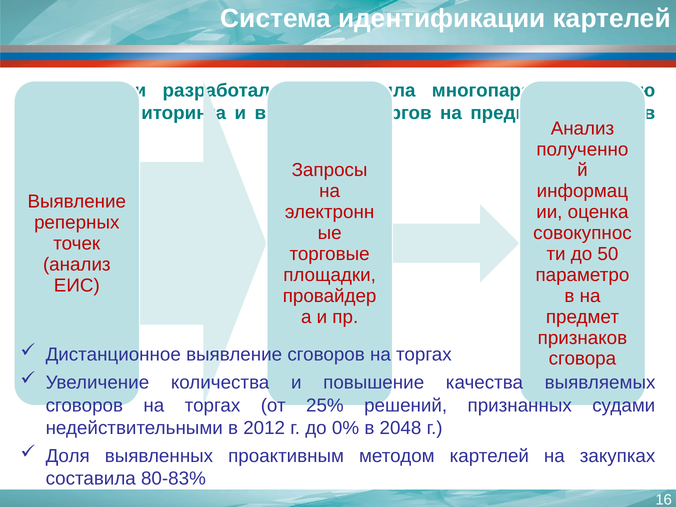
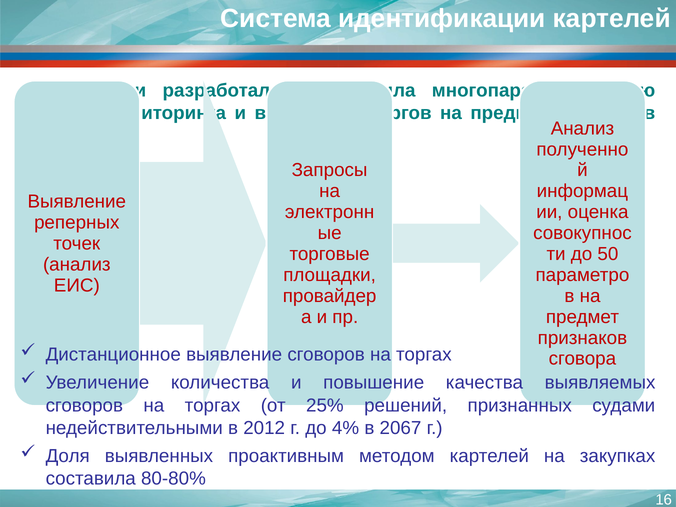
0%: 0% -> 4% (346, 428)
2048: 2048 -> 2067 (400, 428)
80-83%: 80-83% -> 80-80% (173, 479)
